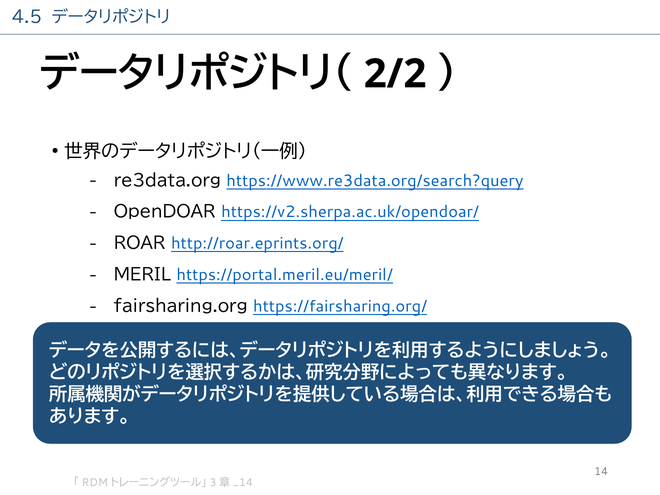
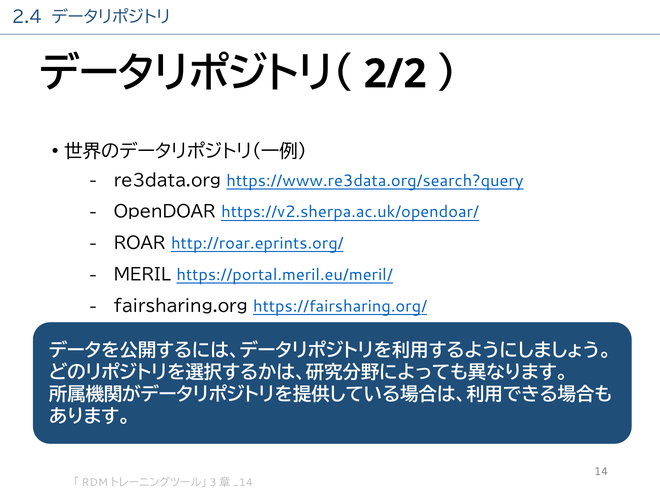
4.5: 4.5 -> 2.4 (27, 17)
